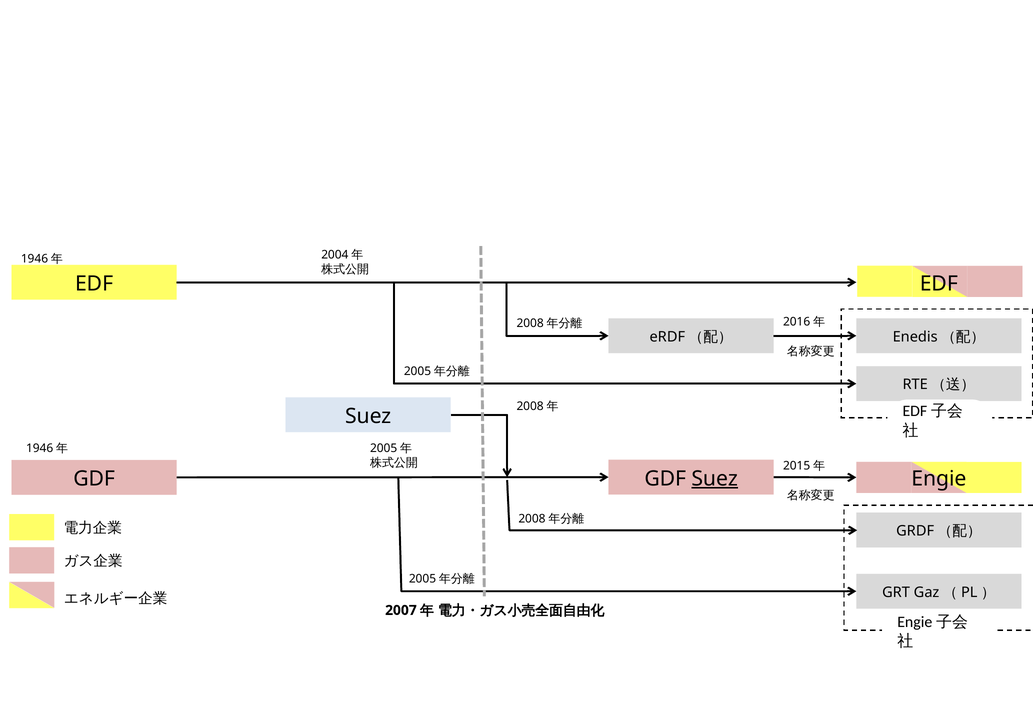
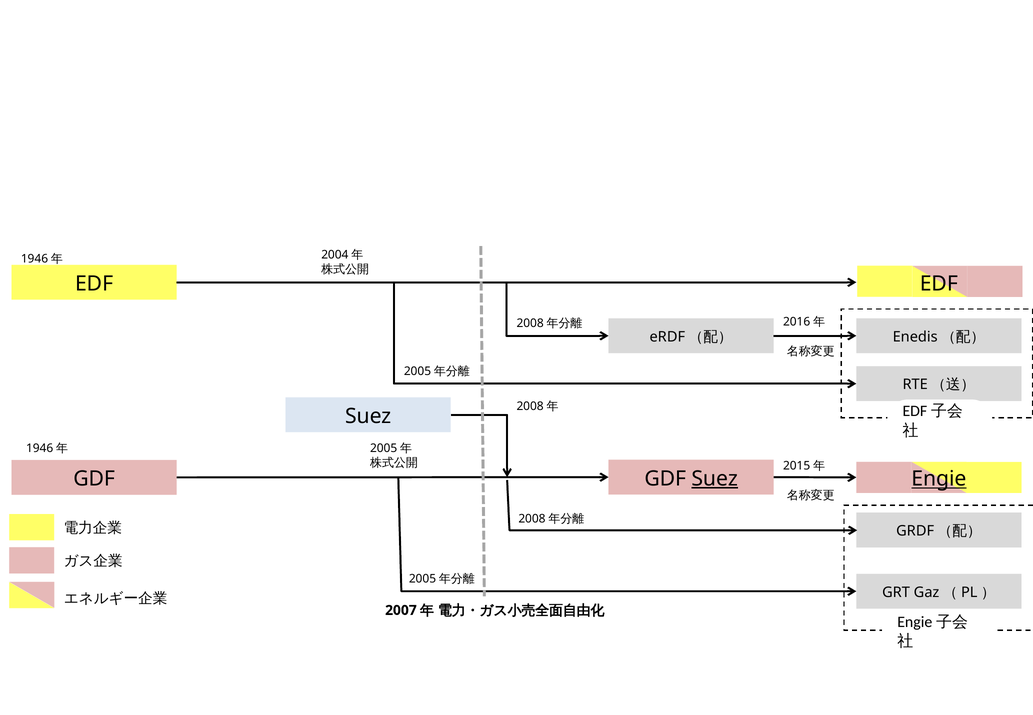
Engie underline: none -> present (939, 479)
